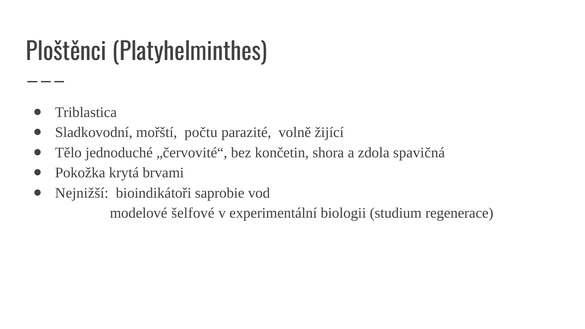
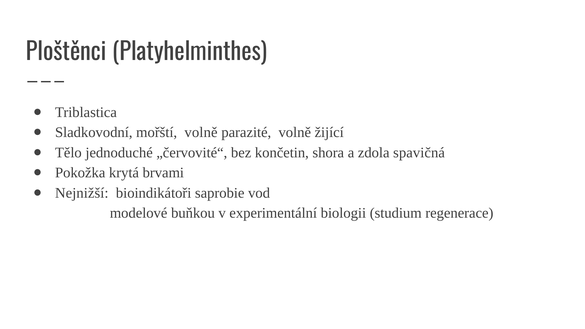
mořští počtu: počtu -> volně (201, 132)
šelfové: šelfové -> buňkou (193, 213)
